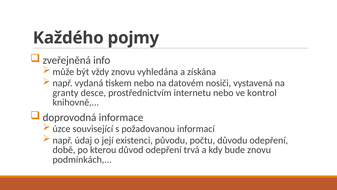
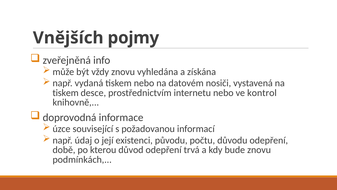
Každého: Každého -> Vnějších (68, 38)
granty: granty -> tiskem (66, 93)
